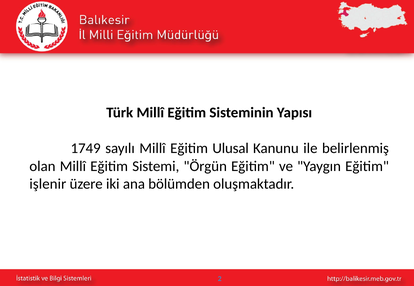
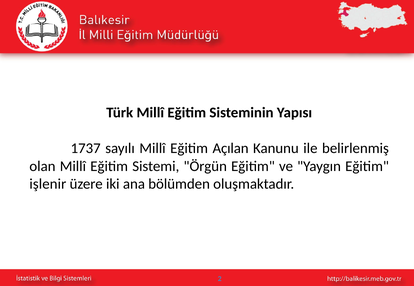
1749: 1749 -> 1737 (86, 149)
Ulusal: Ulusal -> Açılan (231, 149)
